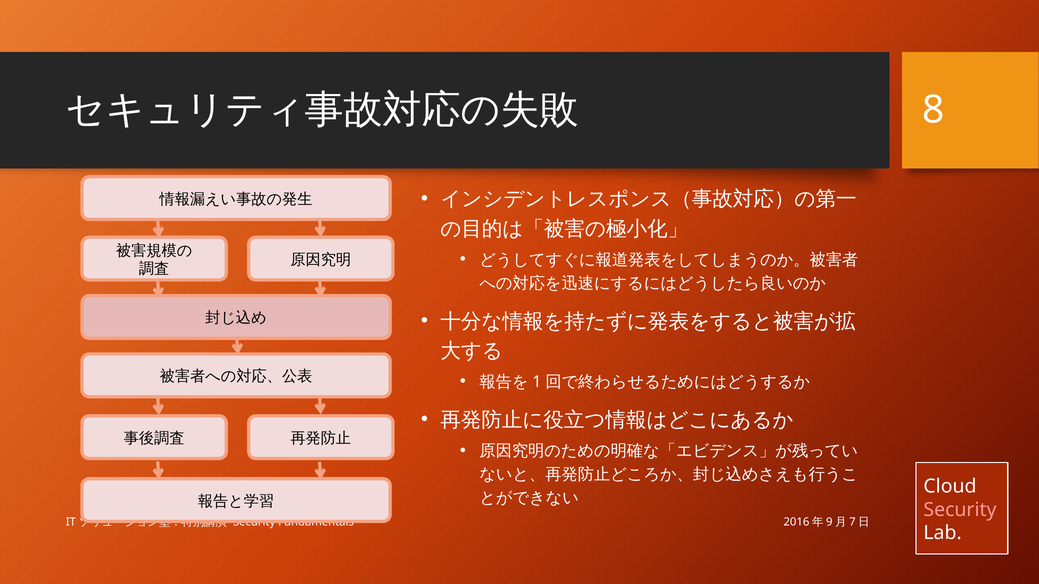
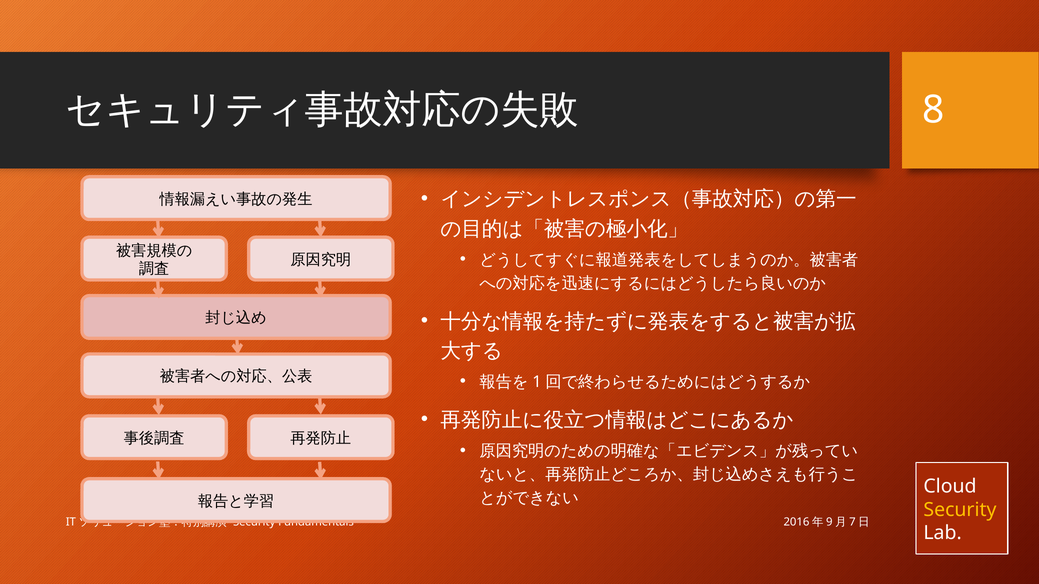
Security colour: pink -> yellow (960, 510)
